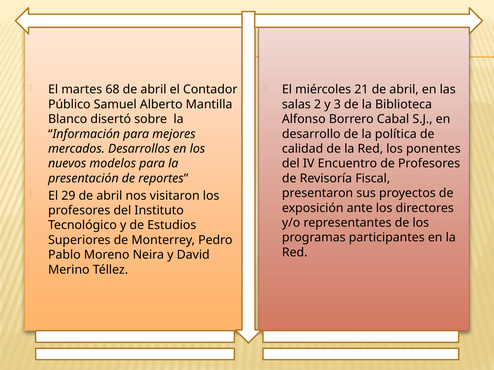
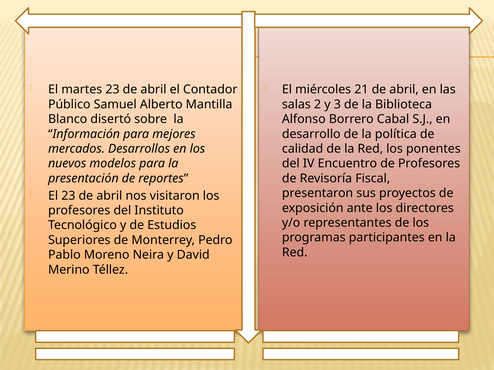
martes 68: 68 -> 23 (112, 90)
El 29: 29 -> 23 (68, 196)
